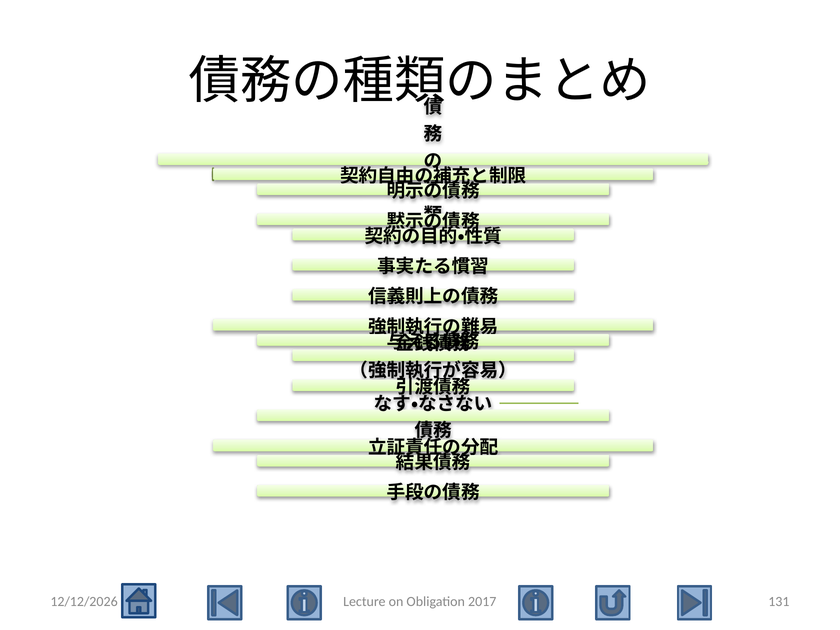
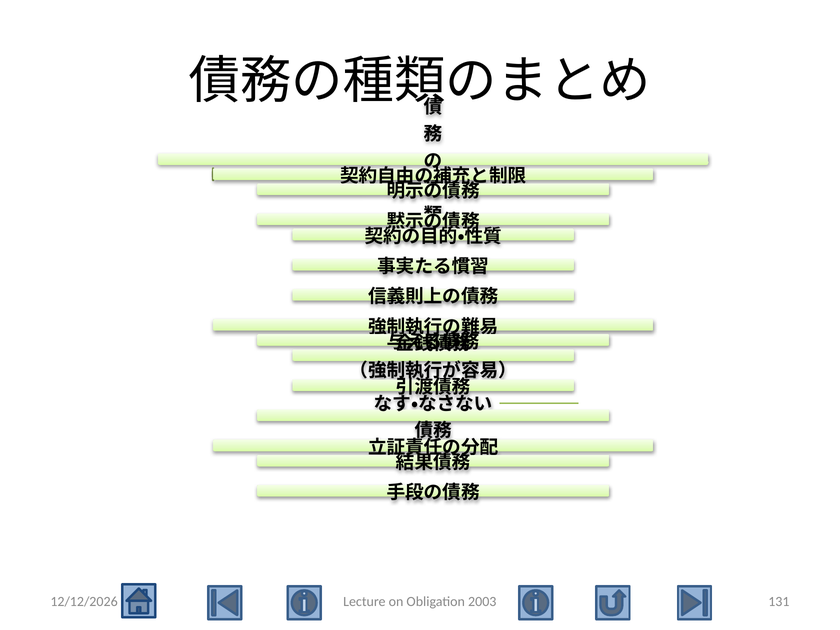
2017: 2017 -> 2003 (482, 602)
